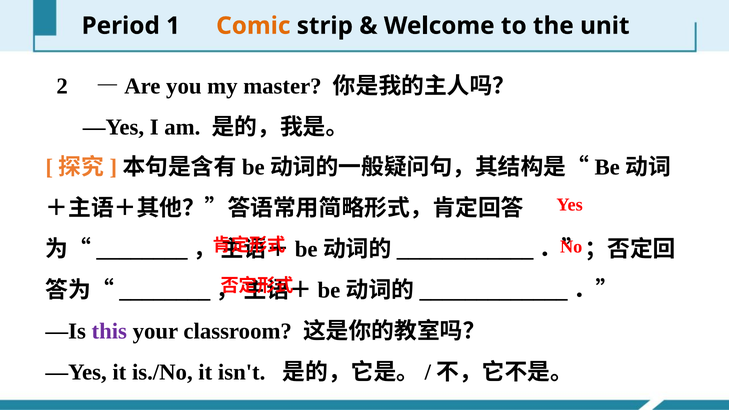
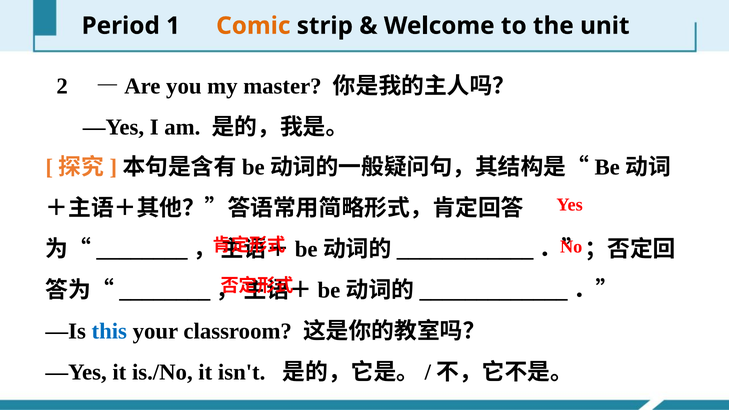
this colour: purple -> blue (109, 331)
